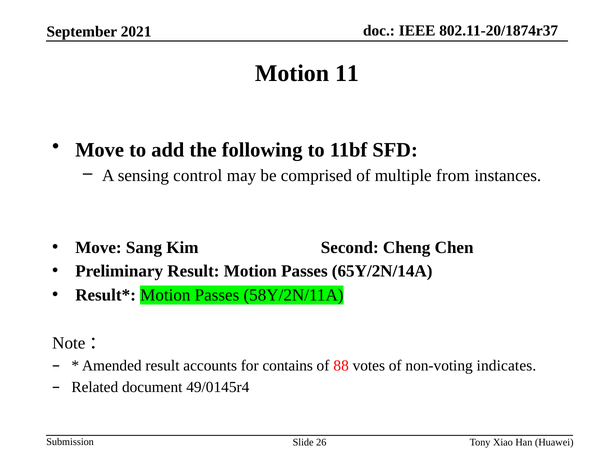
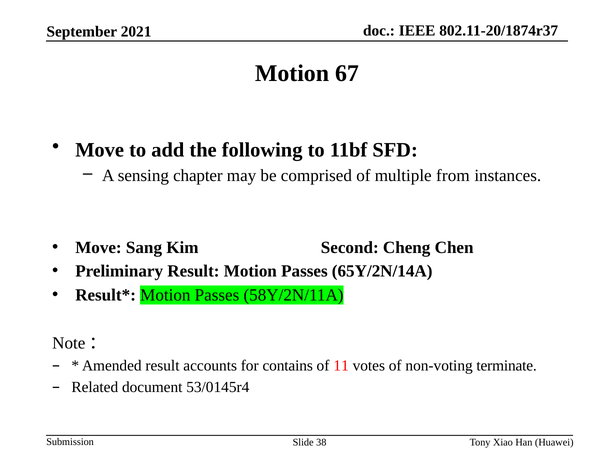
11: 11 -> 67 (347, 73)
control: control -> chapter (198, 175)
88: 88 -> 11 (341, 365)
indicates: indicates -> terminate (507, 365)
49/0145r4: 49/0145r4 -> 53/0145r4 (218, 387)
26: 26 -> 38 (321, 442)
